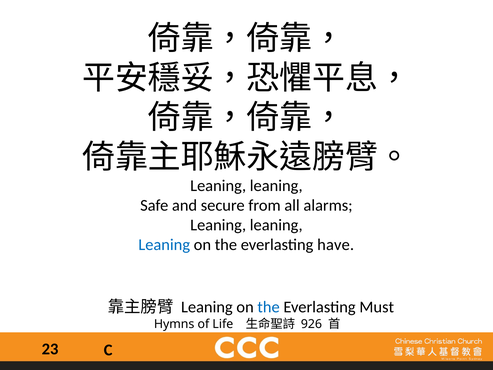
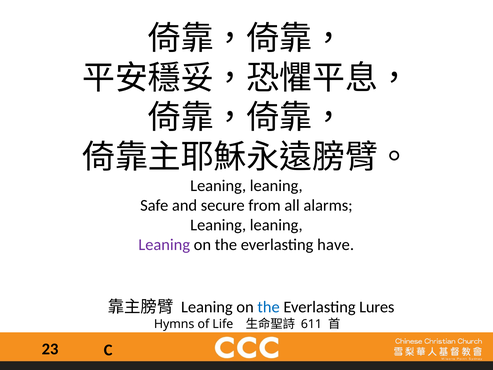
Leaning colour: blue -> purple (164, 245)
Must: Must -> Lures (377, 307)
926: 926 -> 611 (311, 324)
